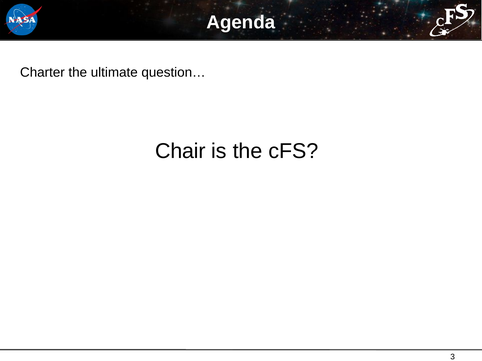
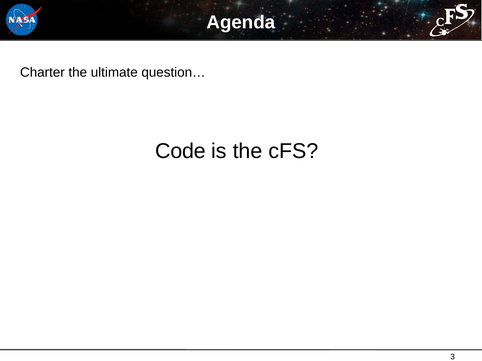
Chair: Chair -> Code (180, 151)
